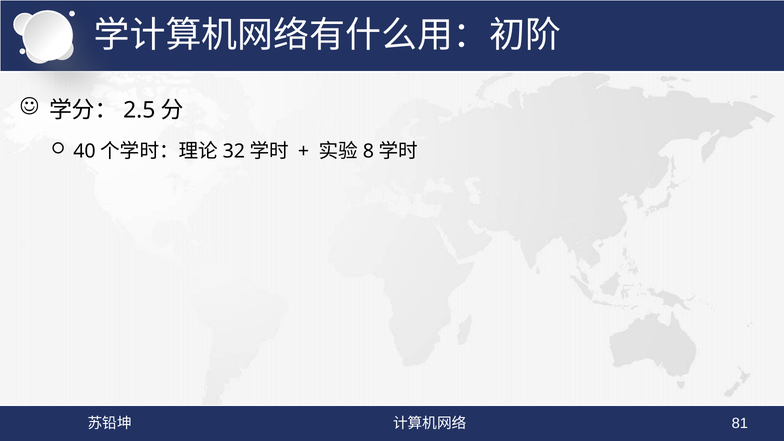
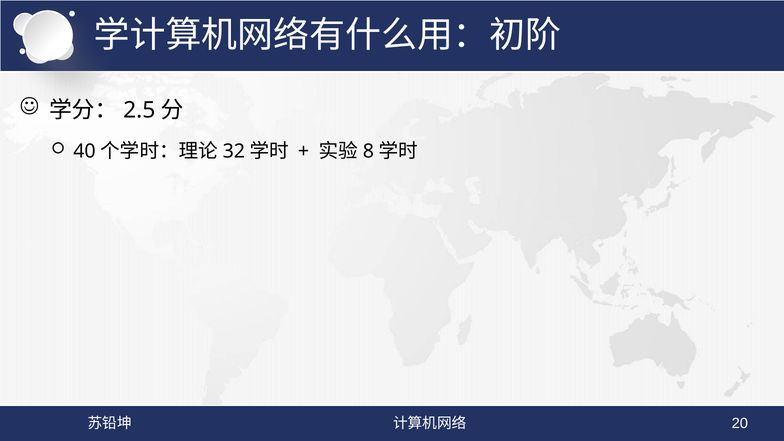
81: 81 -> 20 (740, 424)
